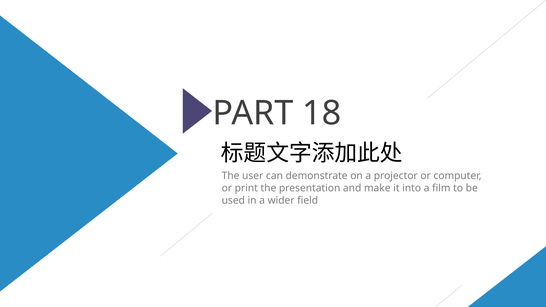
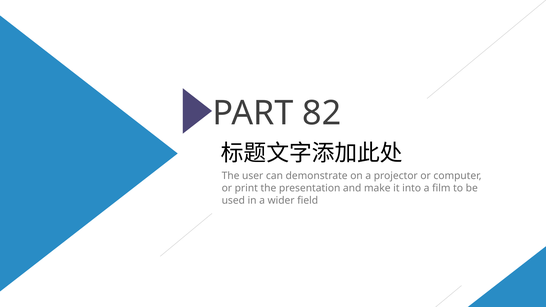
18: 18 -> 82 (322, 113)
